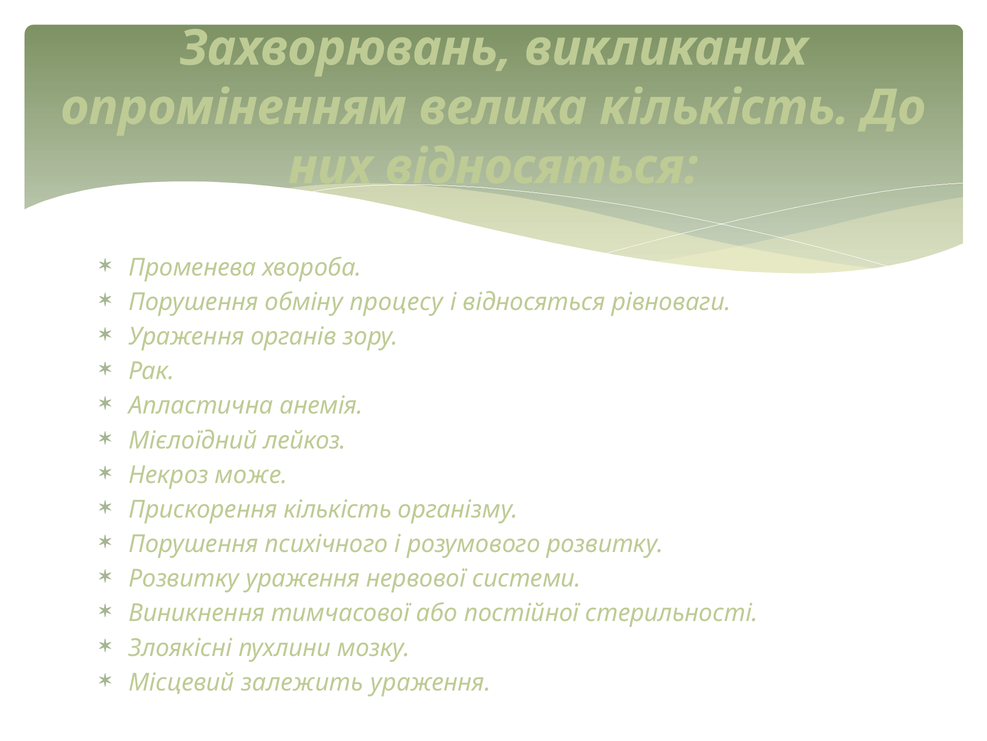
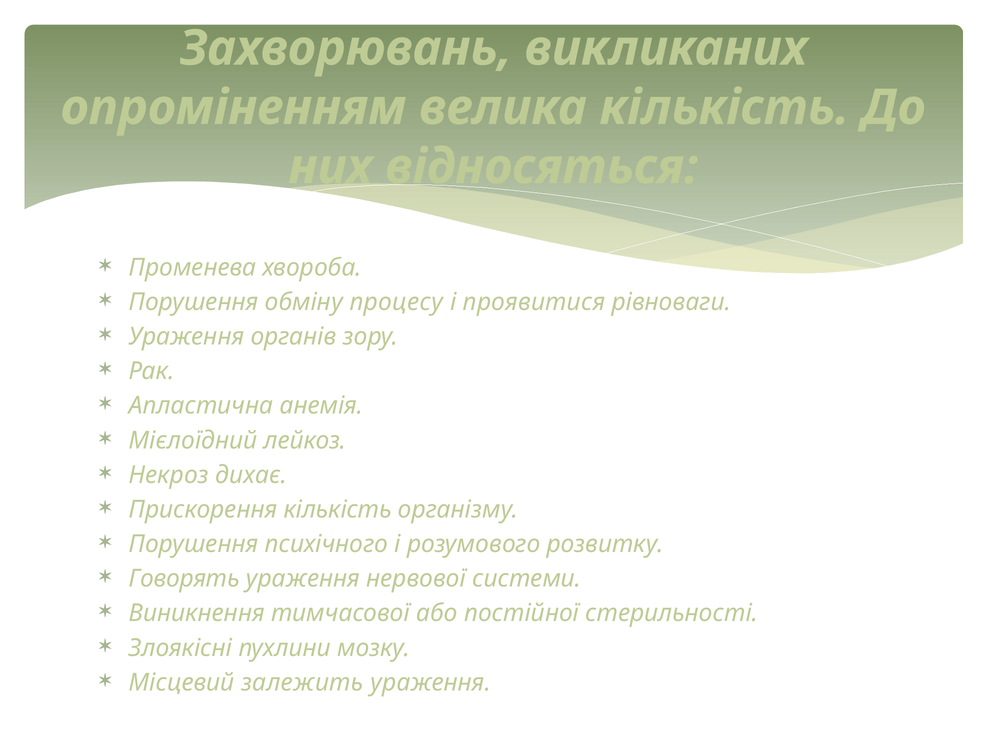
і відносяться: відносяться -> проявитися (534, 302)
може: може -> дихає (251, 475)
Розвитку: Розвитку -> Говорять (184, 578)
